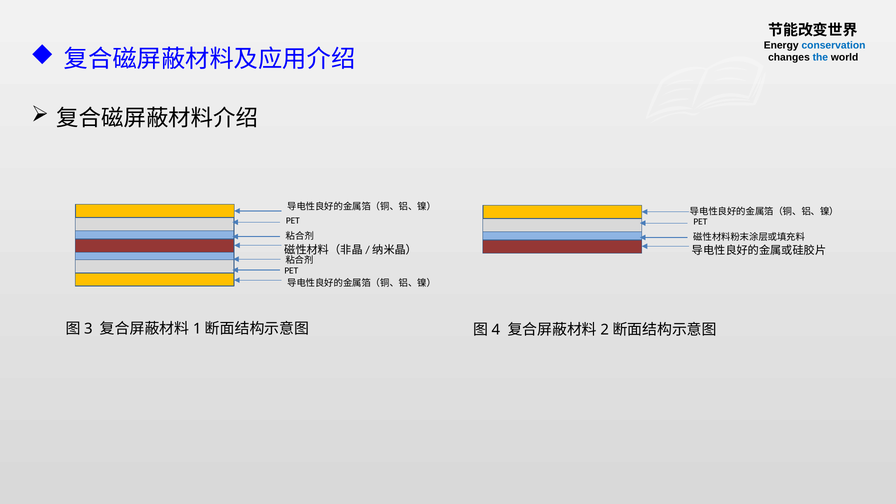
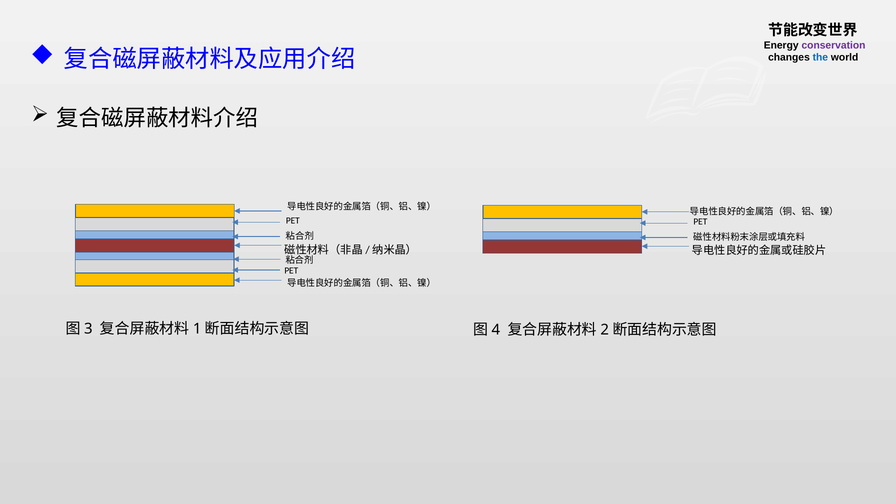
conservation colour: blue -> purple (833, 45)
